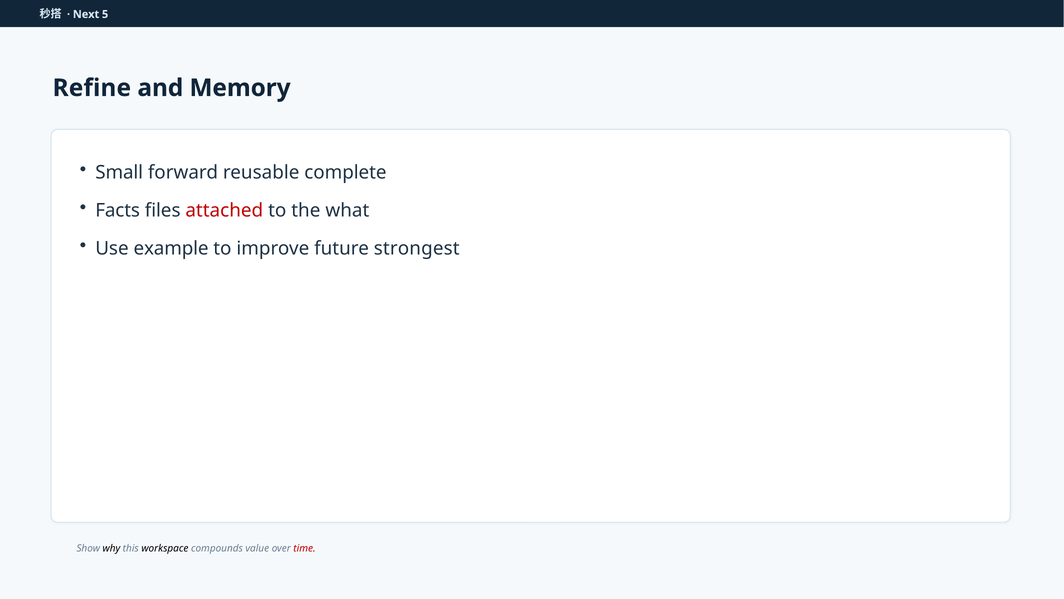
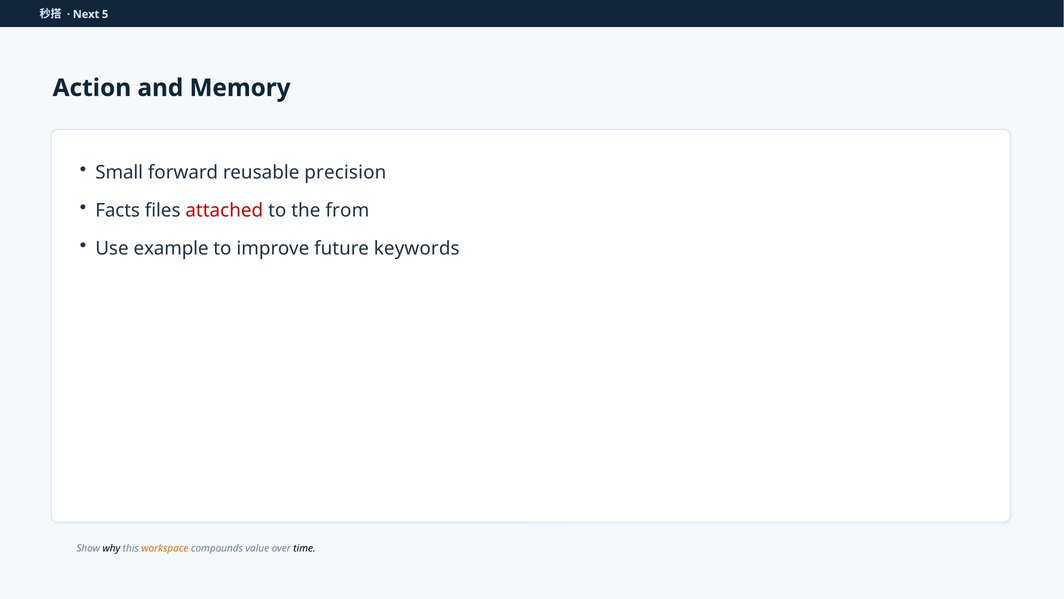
Refine: Refine -> Action (92, 88)
complete: complete -> precision (345, 172)
what: what -> from (347, 210)
strongest: strongest -> keywords (417, 248)
workspace colour: black -> orange (165, 548)
time colour: red -> black (304, 548)
